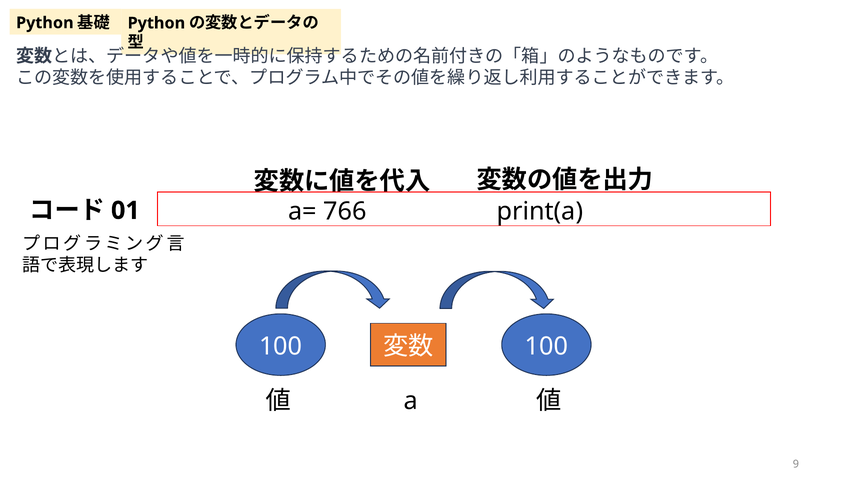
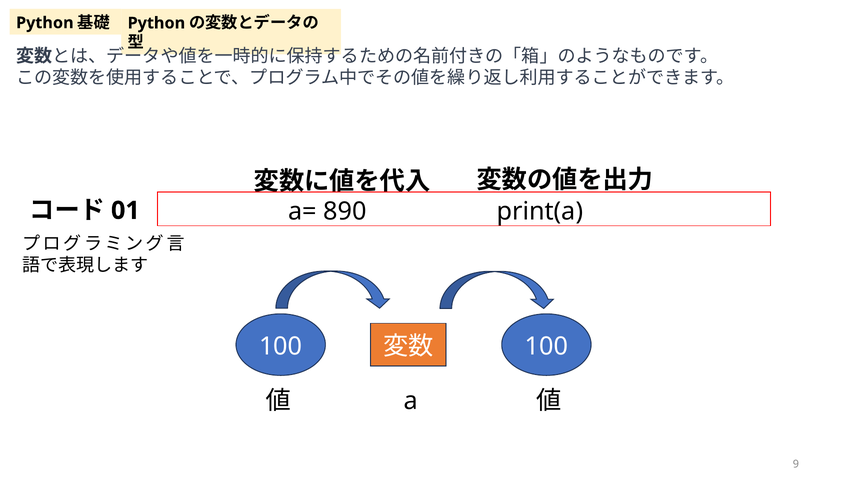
766: 766 -> 890 (345, 211)
